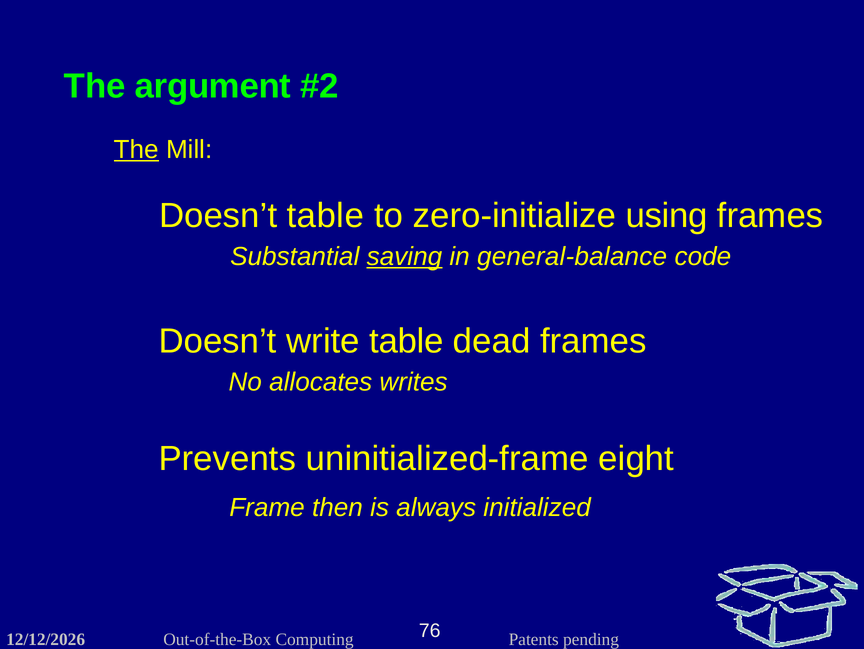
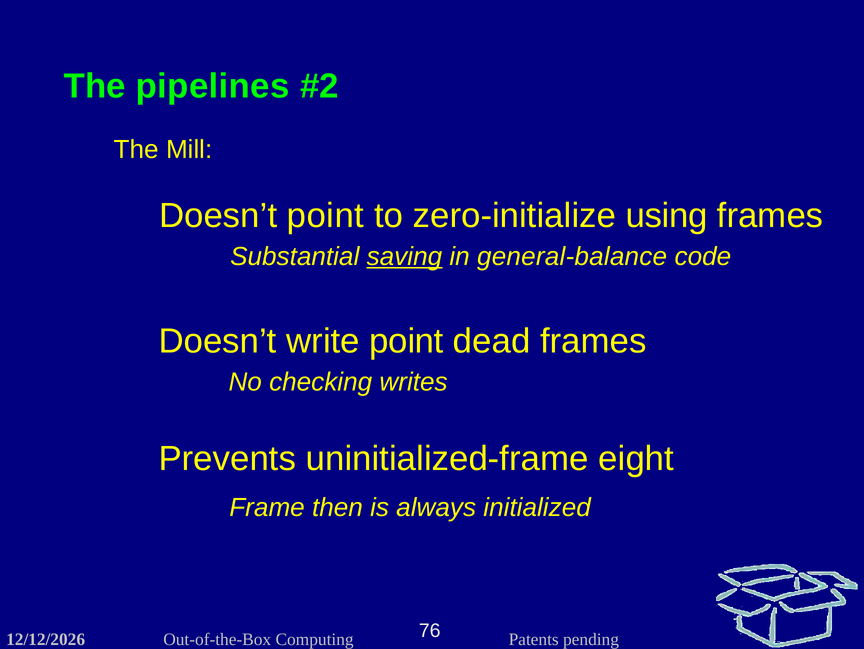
argument: argument -> pipelines (213, 86)
The underline: present -> none (136, 150)
Doesn’t table: table -> point (325, 215)
write table: table -> point (407, 341)
allocates: allocates -> checking (321, 382)
